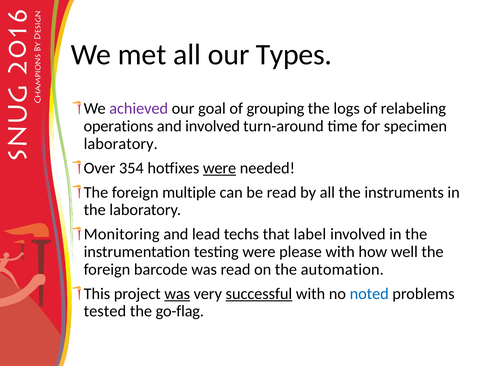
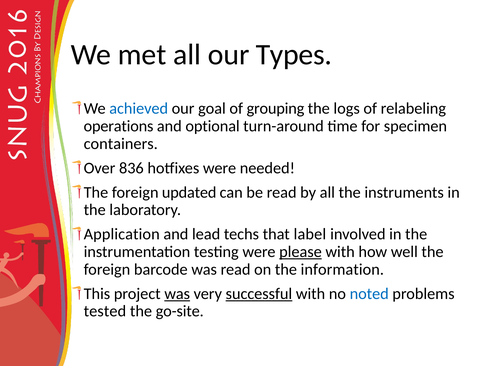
achieved colour: purple -> blue (139, 109)
and involved: involved -> optional (213, 126)
laboratory: laboratory -> containers (121, 144)
354: 354 -> 836 (131, 168)
were underline: present -> none (220, 168)
multiple: multiple -> updated (189, 192)
Monitoring: Monitoring -> Application (122, 234)
please underline: none -> present (300, 252)
automation: automation -> information (342, 269)
go-flag: go-flag -> go-site (180, 311)
